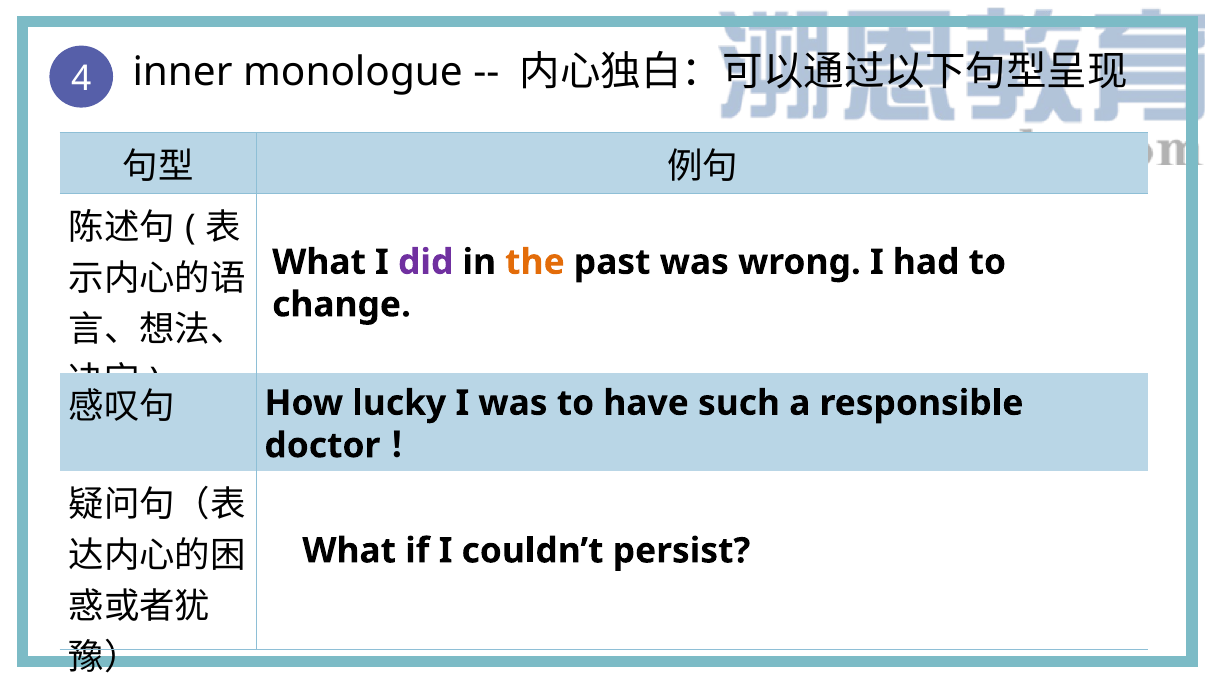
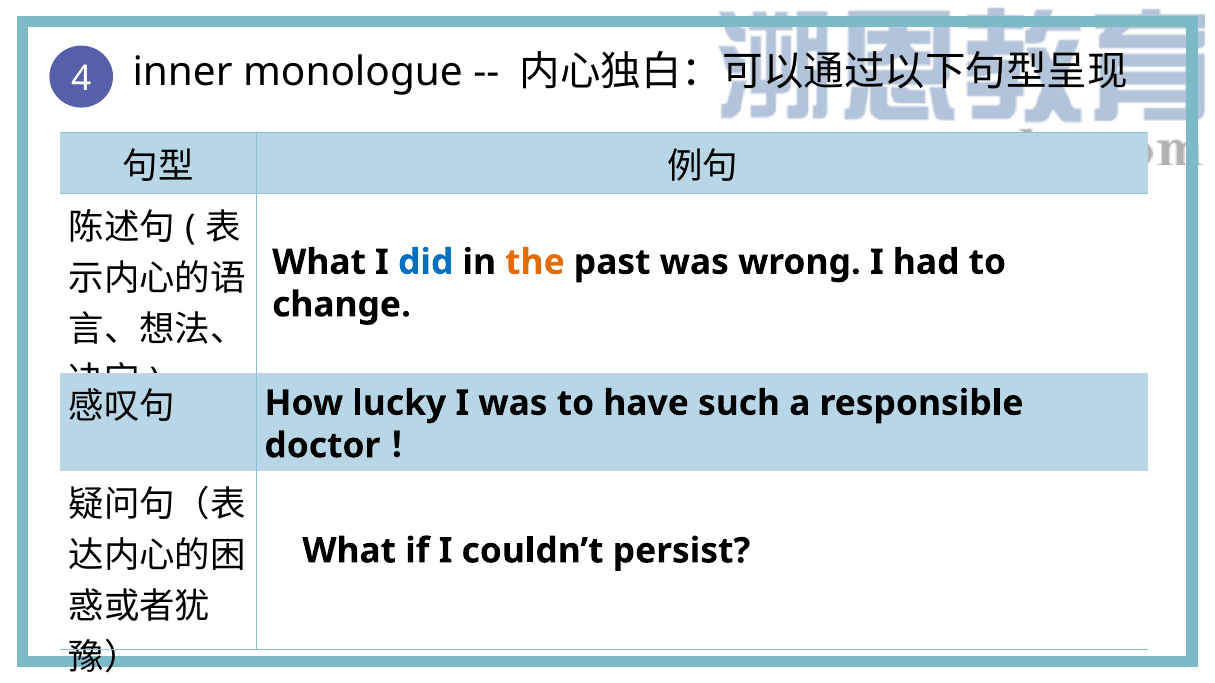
did colour: purple -> blue (426, 262)
